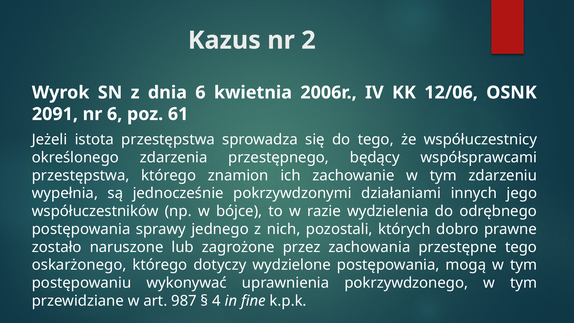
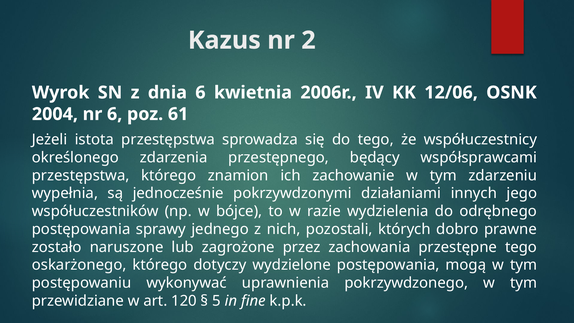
2091: 2091 -> 2004 (55, 114)
987: 987 -> 120 (184, 301)
4: 4 -> 5 (216, 301)
